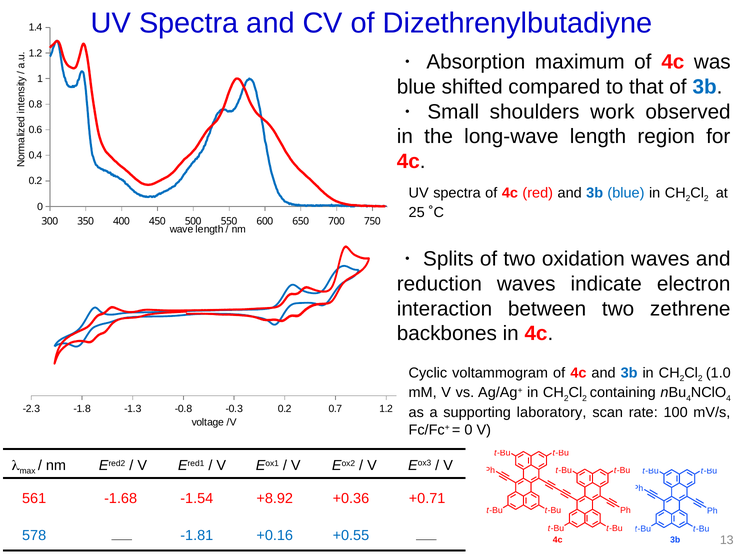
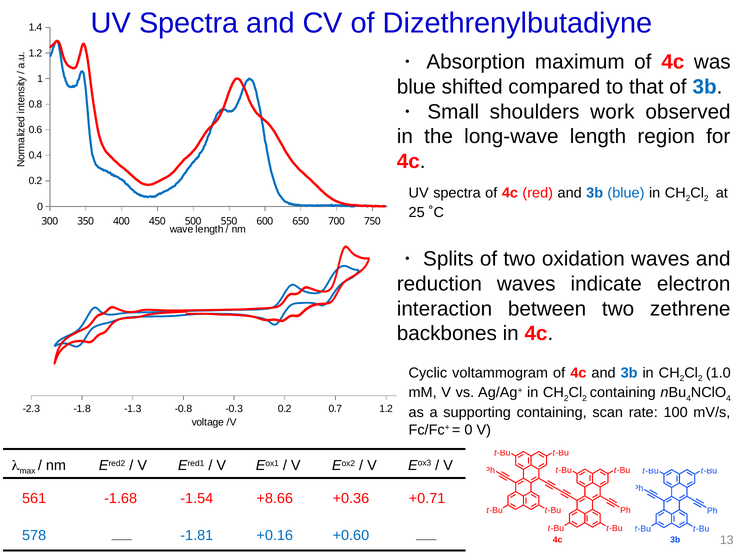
supporting laboratory: laboratory -> containing (552, 412)
+8.92: +8.92 -> +8.66 (275, 499)
+0.55: +0.55 -> +0.60 (351, 536)
